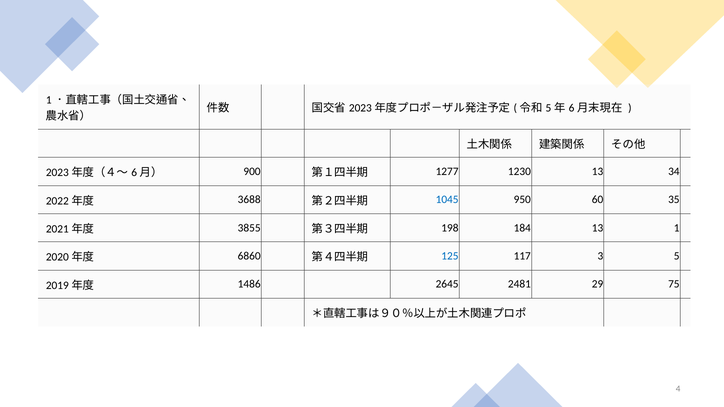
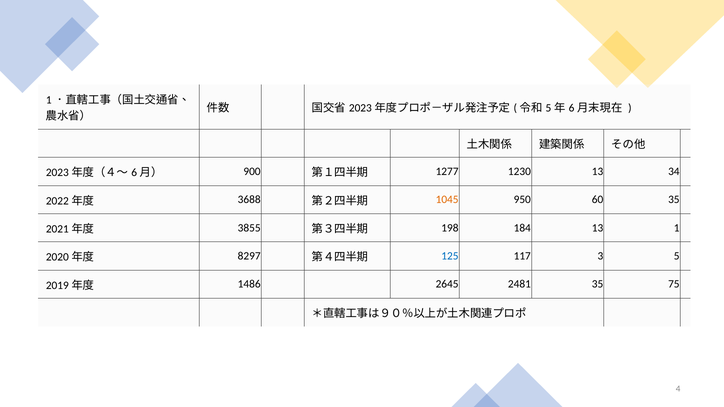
1045 colour: blue -> orange (447, 200)
6860: 6860 -> 8297 (249, 256)
2481 29: 29 -> 35 (598, 284)
